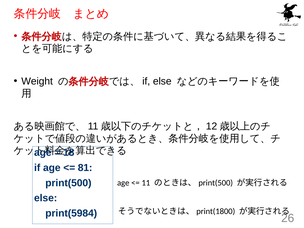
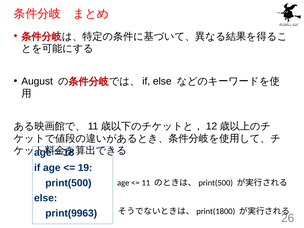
Weight: Weight -> August (37, 81)
81: 81 -> 19 (85, 168)
print(5984: print(5984 -> print(9963 (71, 213)
